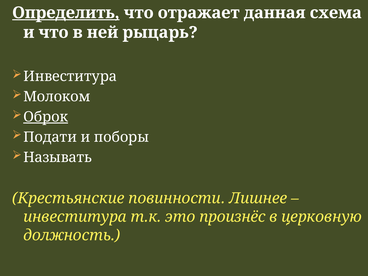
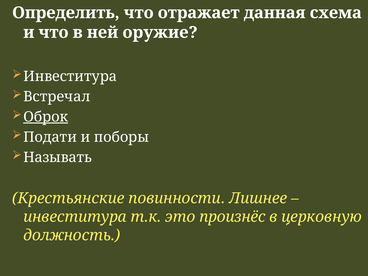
Определить underline: present -> none (66, 13)
рыцарь: рыцарь -> оружие (160, 32)
Молоком: Молоком -> Встречал (57, 97)
